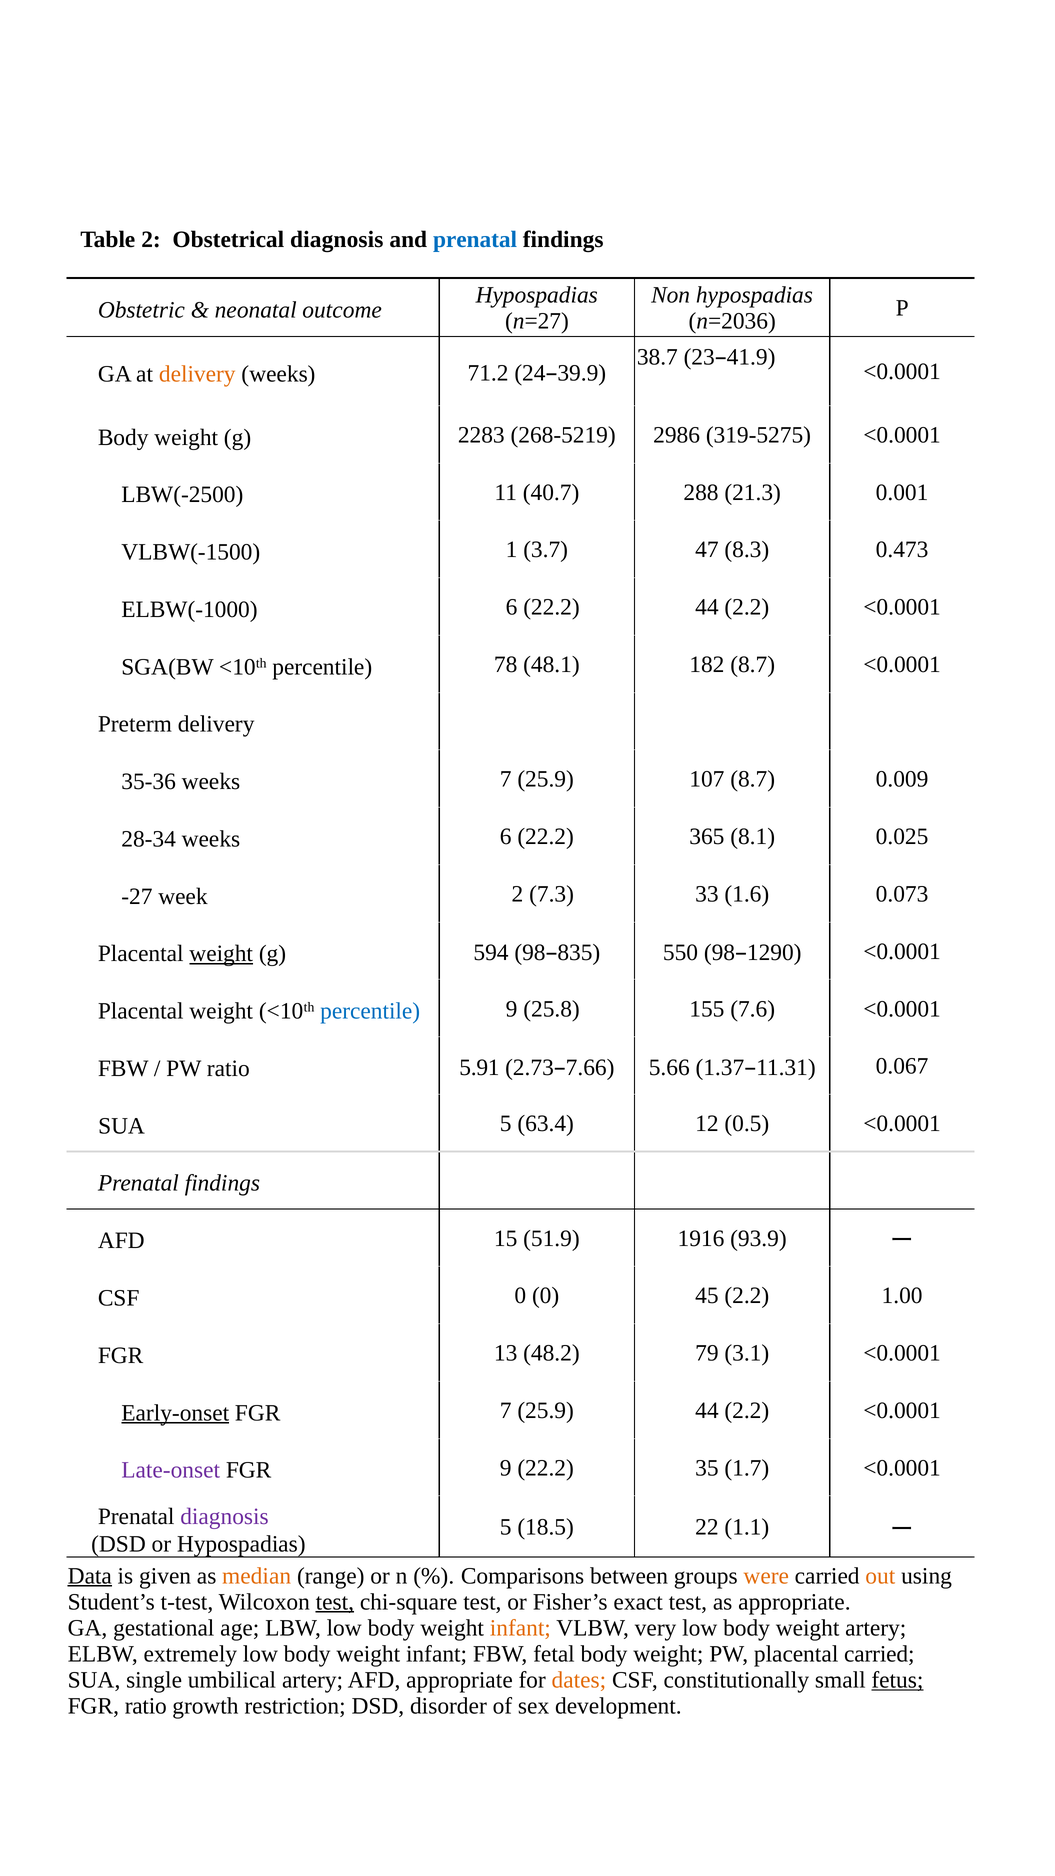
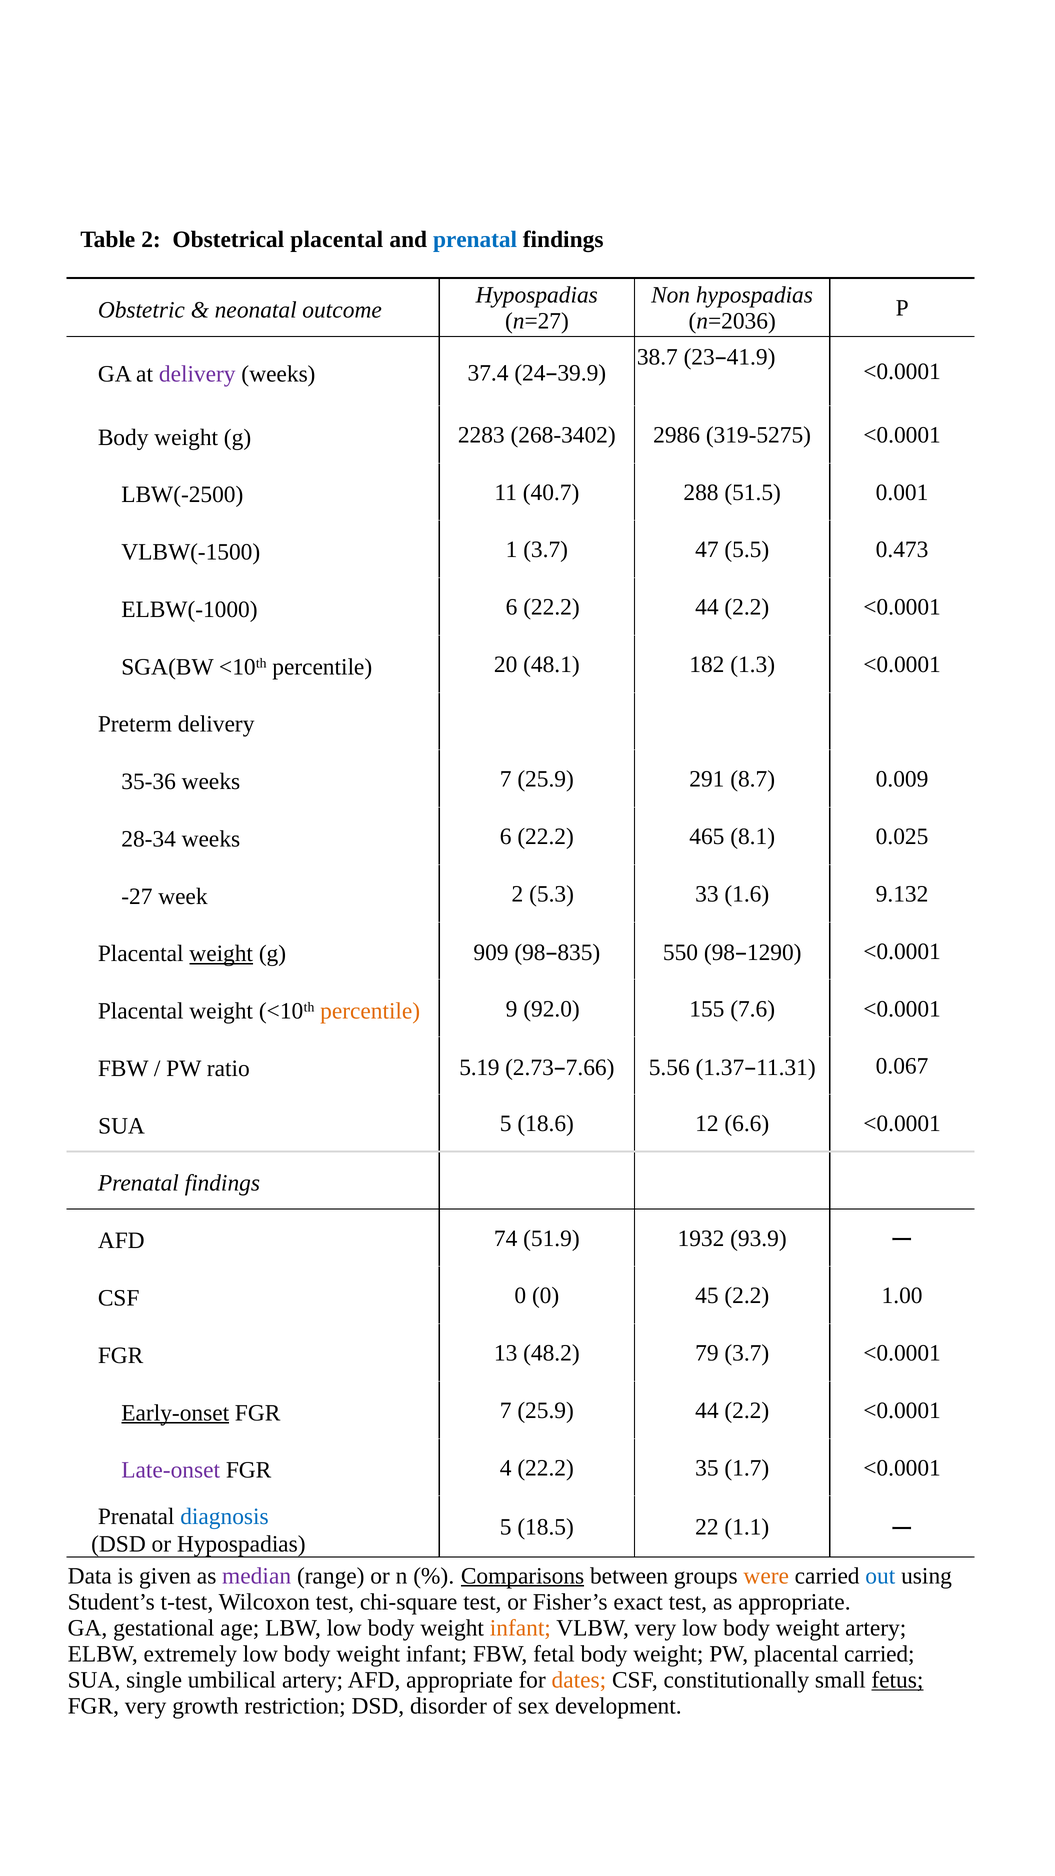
Obstetrical diagnosis: diagnosis -> placental (337, 240)
delivery colour: orange -> purple (197, 374)
71.2: 71.2 -> 37.4 (488, 373)
268-5219: 268-5219 -> 268-3402 (563, 435)
21.3: 21.3 -> 51.5 (753, 492)
8.3: 8.3 -> 5.5 (747, 550)
78: 78 -> 20 (506, 664)
182 8.7: 8.7 -> 1.3 (753, 664)
107: 107 -> 291 (707, 779)
365: 365 -> 465 (707, 837)
7.3: 7.3 -> 5.3 (552, 894)
0.073: 0.073 -> 9.132 (902, 894)
594: 594 -> 909 (491, 953)
percentile colour: blue -> orange (370, 1011)
25.8: 25.8 -> 92.0 (552, 1009)
5.91: 5.91 -> 5.19 (479, 1067)
5.66: 5.66 -> 5.56 (669, 1067)
63.4: 63.4 -> 18.6 (546, 1124)
0.5: 0.5 -> 6.6 (747, 1124)
15: 15 -> 74 (506, 1238)
1916: 1916 -> 1932 (701, 1238)
79 3.1: 3.1 -> 3.7 (747, 1353)
FGR 9: 9 -> 4 (506, 1468)
diagnosis colour: purple -> blue (224, 1516)
Data underline: present -> none (90, 1576)
median colour: orange -> purple (257, 1576)
Comparisons underline: none -> present (523, 1576)
out colour: orange -> blue (880, 1576)
test underline: present -> none (335, 1602)
FGR ratio: ratio -> very (146, 1706)
